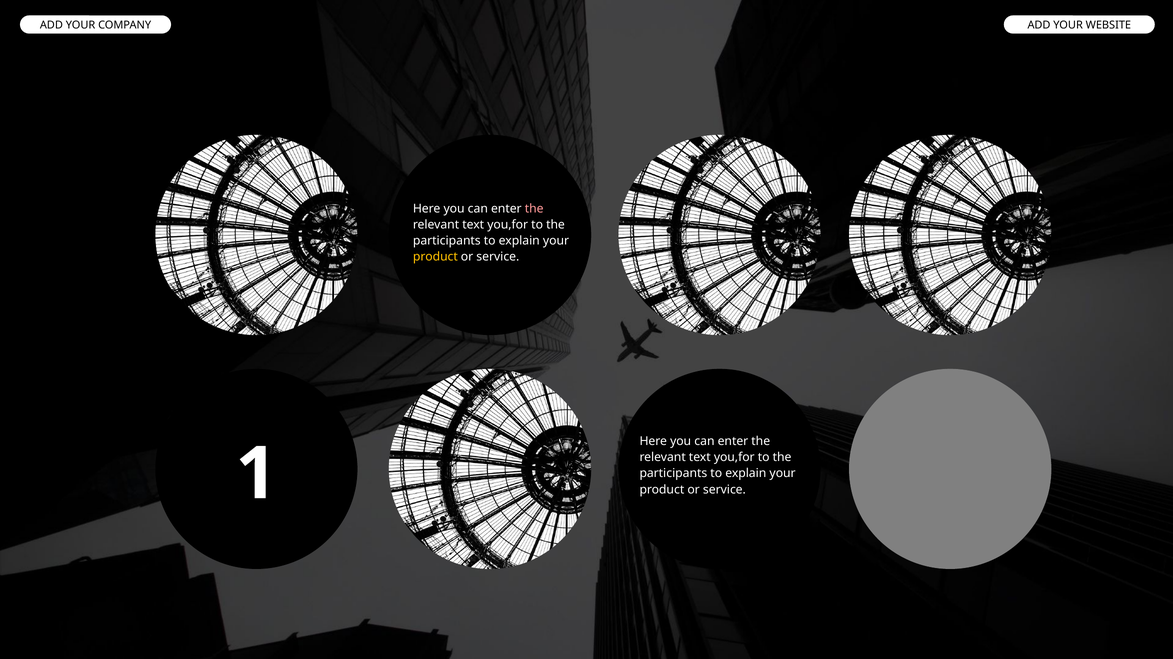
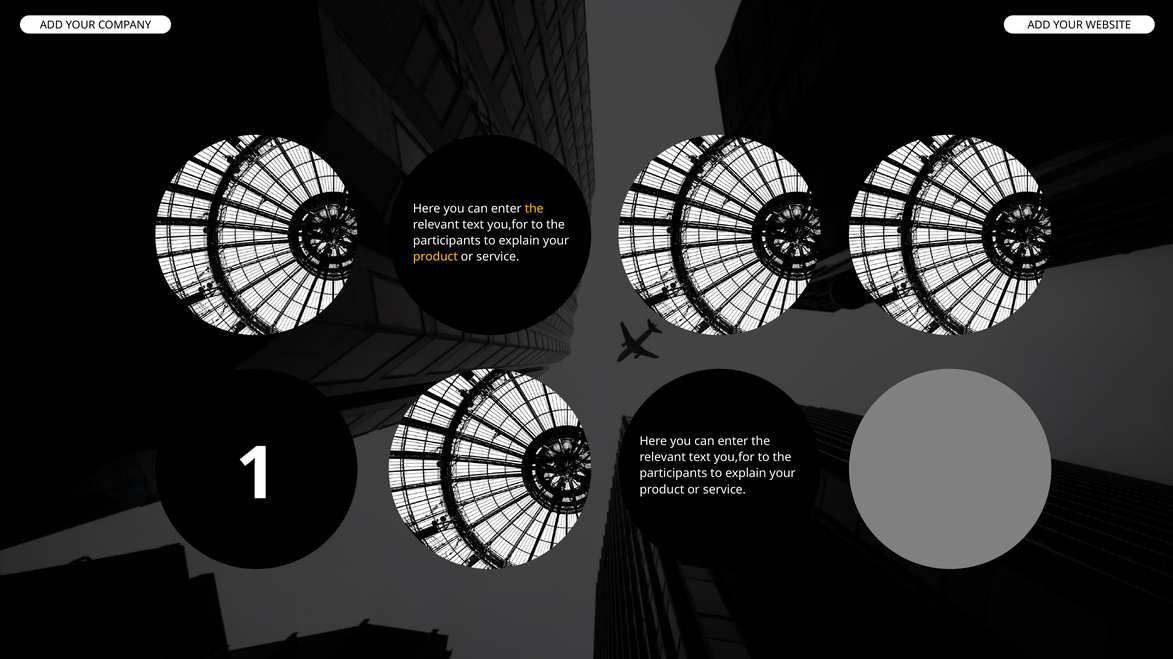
the colour: pink -> yellow (534, 209)
